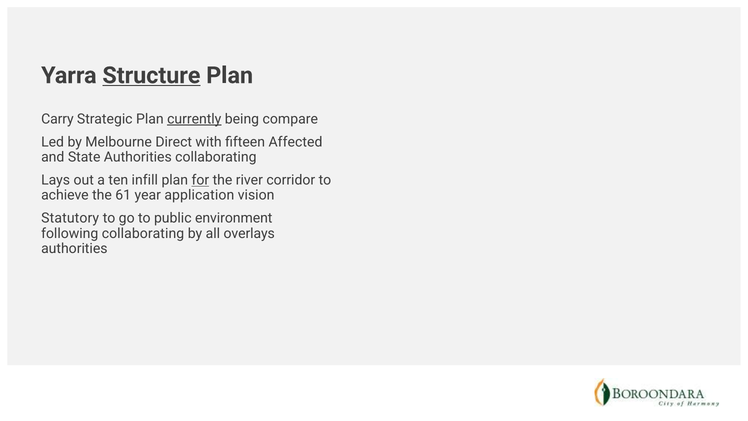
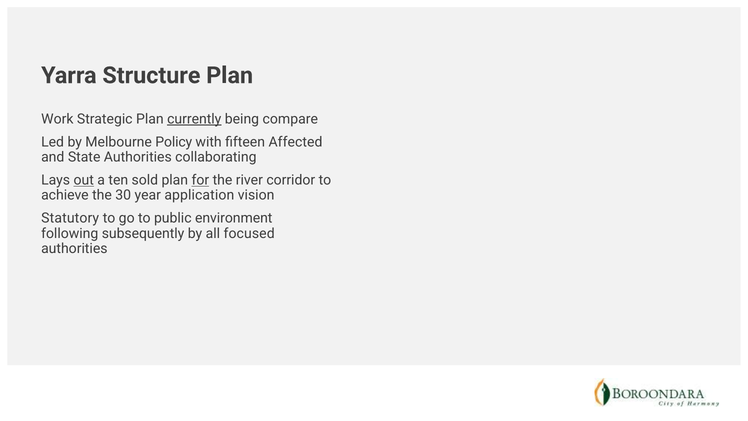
Structure underline: present -> none (151, 75)
Carry: Carry -> Work (57, 119)
Direct: Direct -> Policy (174, 142)
out underline: none -> present (84, 180)
infill: infill -> sold (145, 180)
61: 61 -> 30 (123, 195)
following collaborating: collaborating -> subsequently (143, 233)
overlays: overlays -> focused (249, 233)
